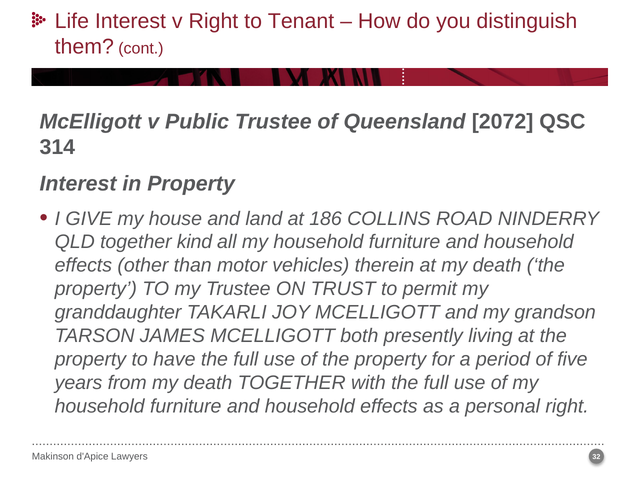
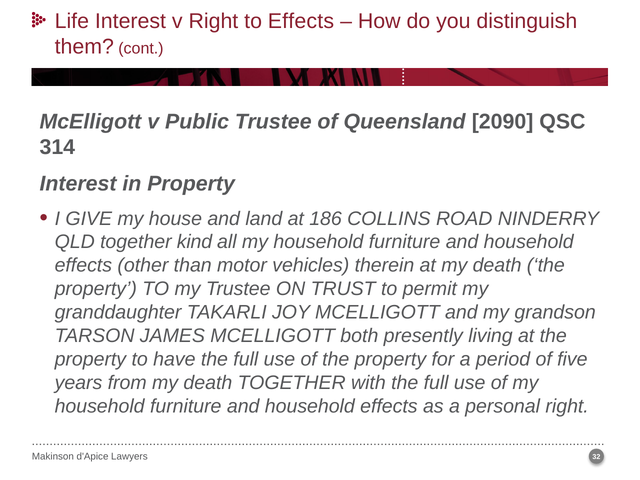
to Tenant: Tenant -> Effects (301, 21)
2072: 2072 -> 2090 (503, 122)
